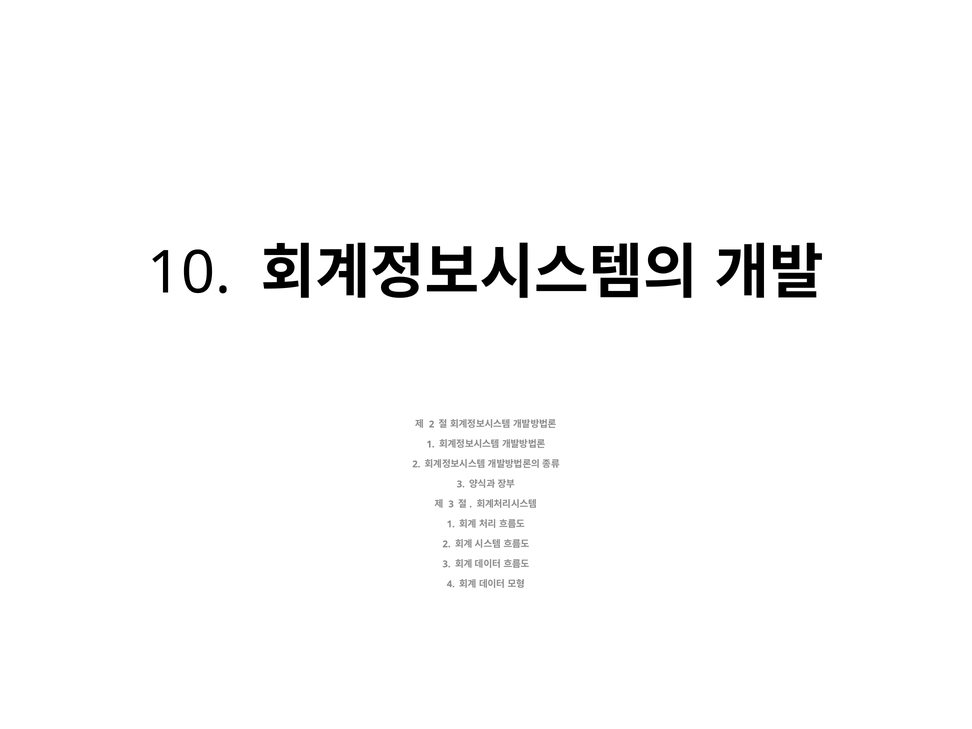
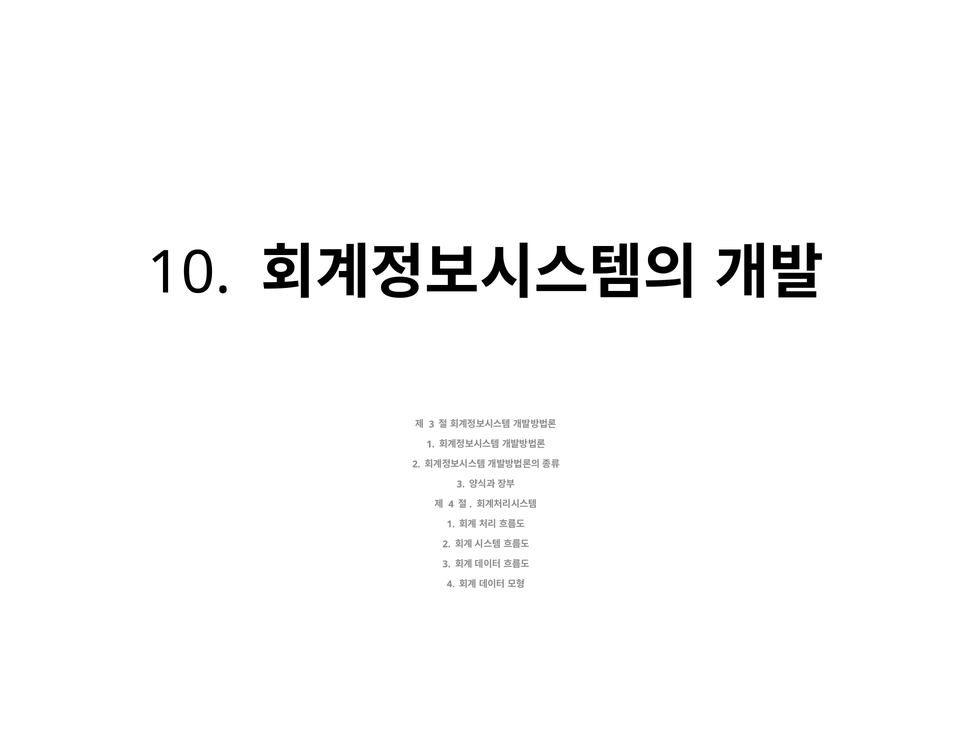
2: 2 -> 3 (432, 424)
3: 3 -> 4 (451, 504)
